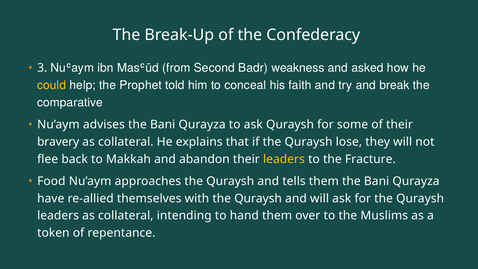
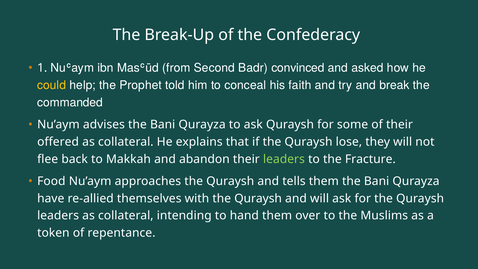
3: 3 -> 1 (42, 68)
weakness: weakness -> convinced (298, 68)
comparative: comparative -> commanded (70, 102)
bravery: bravery -> offered (58, 142)
leaders colour: yellow -> light green (284, 159)
